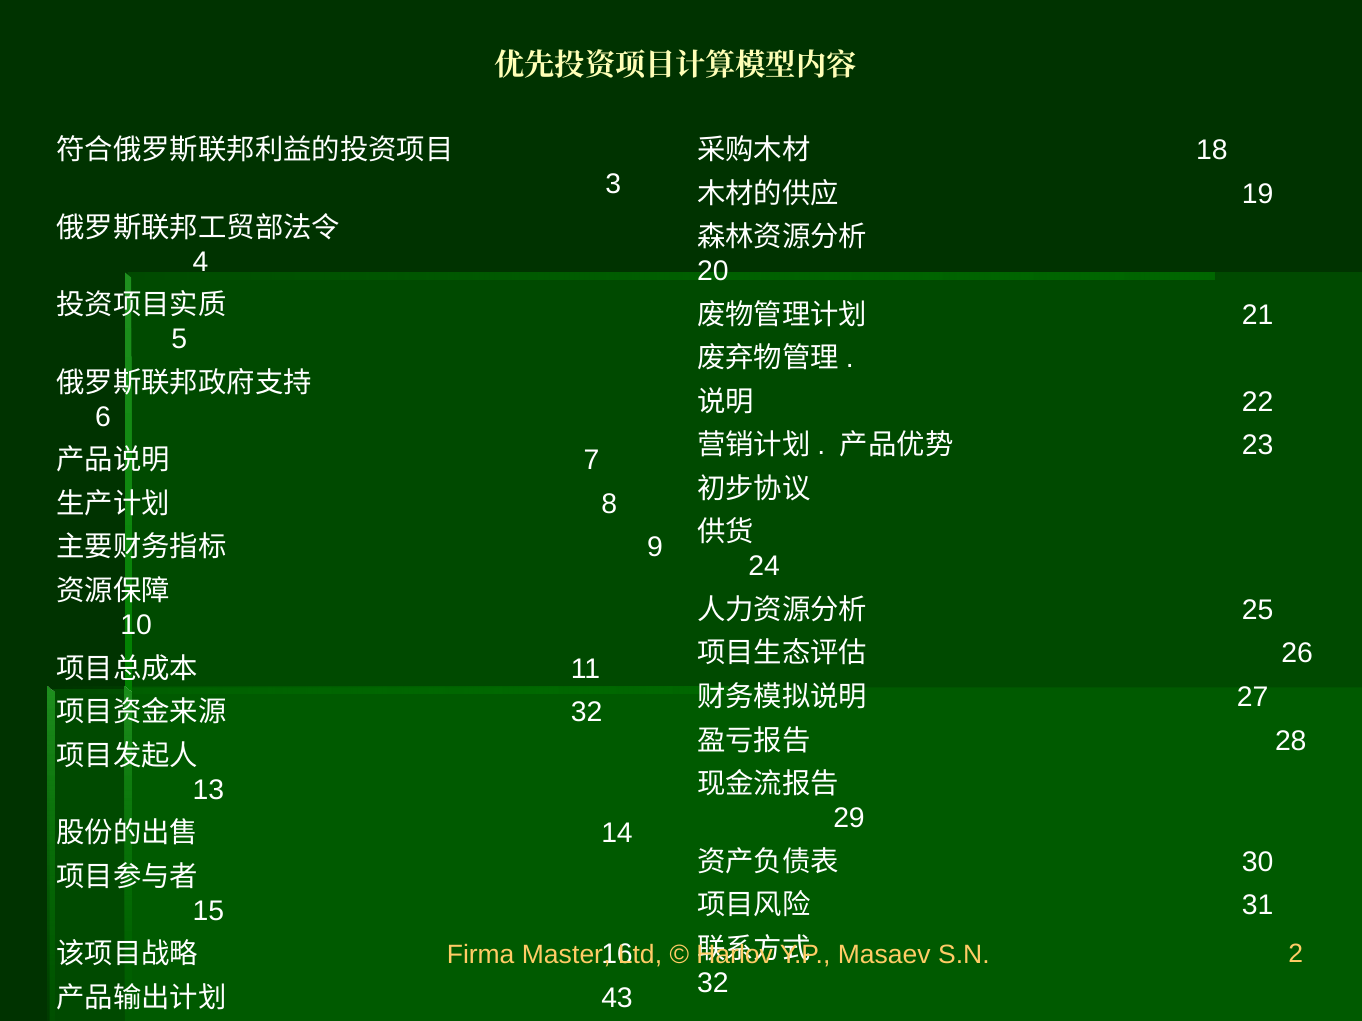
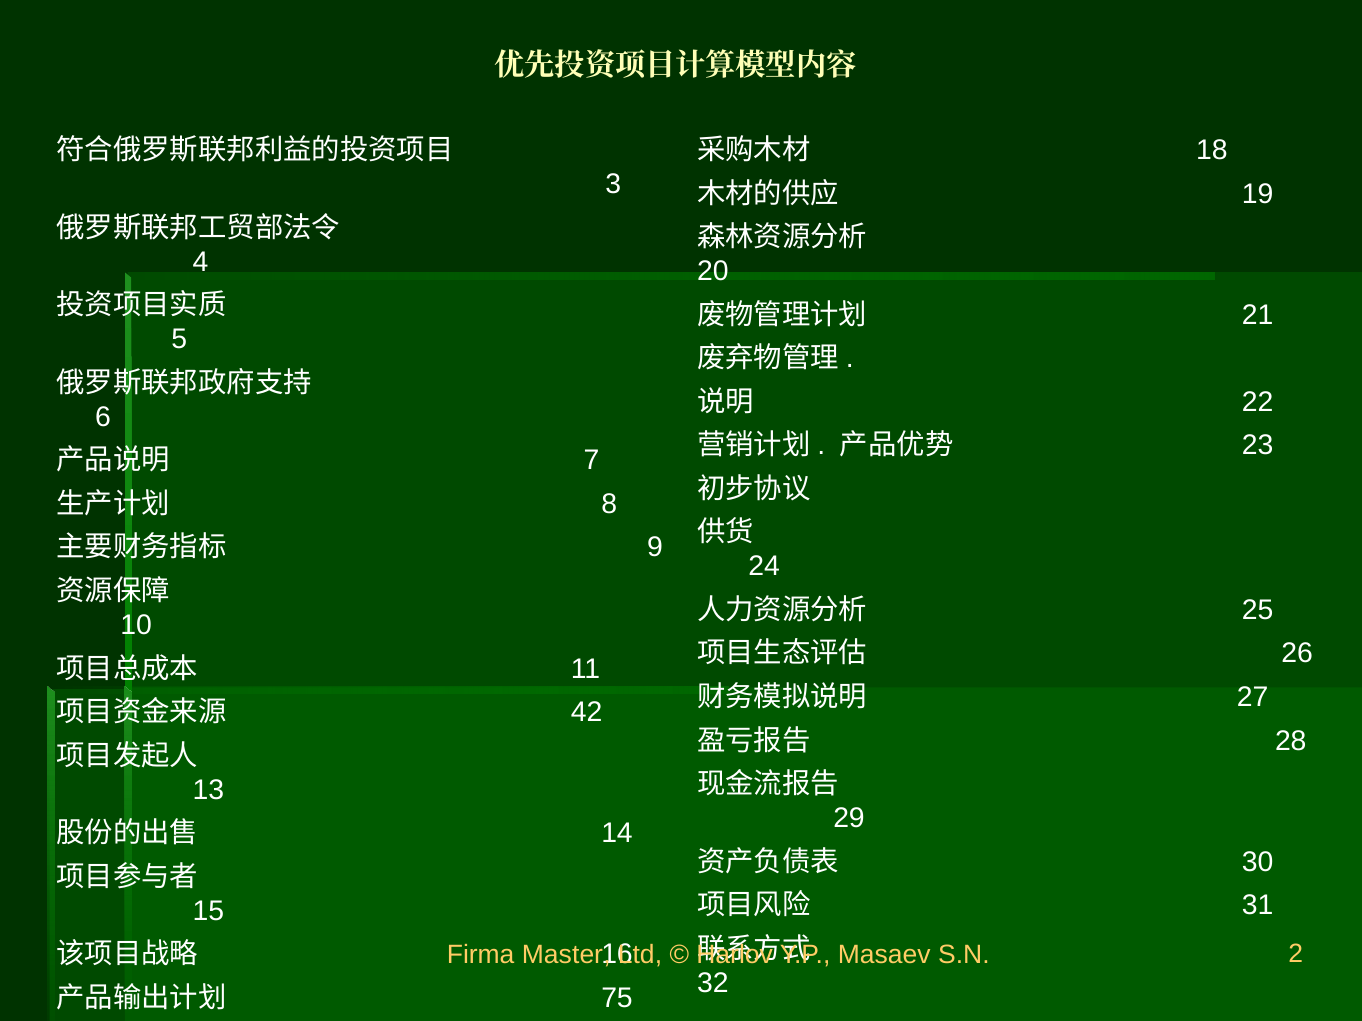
32: 32 -> 42 (587, 713)
43: 43 -> 75 (617, 998)
